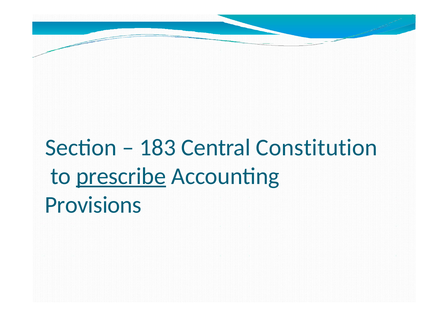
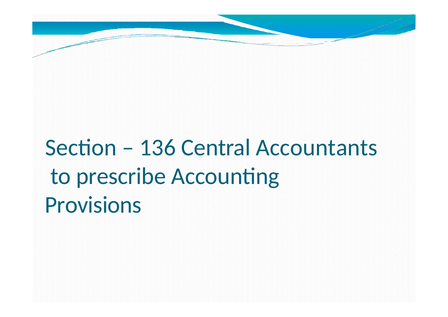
183: 183 -> 136 (158, 147)
Constitution: Constitution -> Accountants (317, 147)
prescribe underline: present -> none (121, 176)
